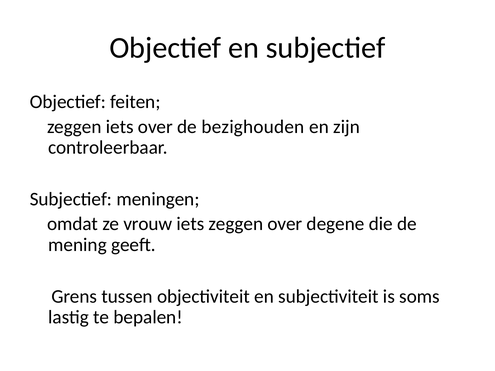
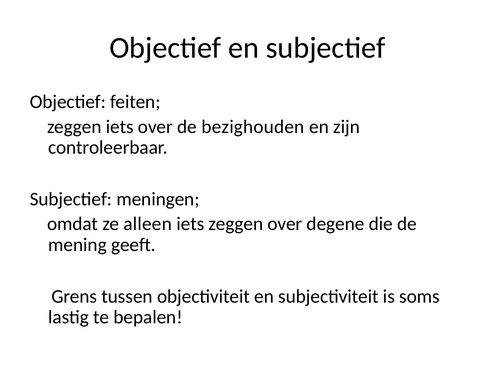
vrouw: vrouw -> alleen (148, 224)
